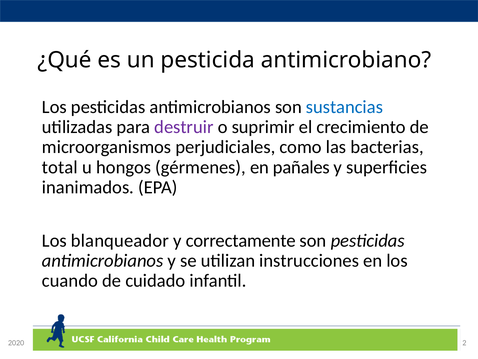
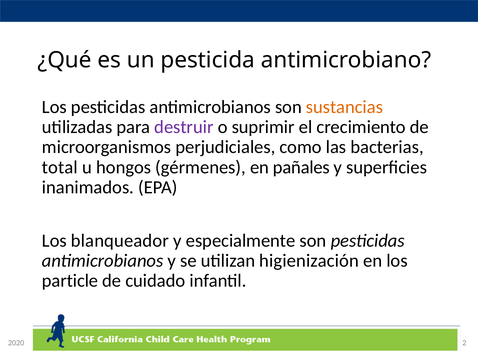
sustancias colour: blue -> orange (344, 107)
correctamente: correctamente -> especialmente (241, 240)
instrucciones: instrucciones -> higienización (309, 260)
cuando: cuando -> particle (70, 280)
